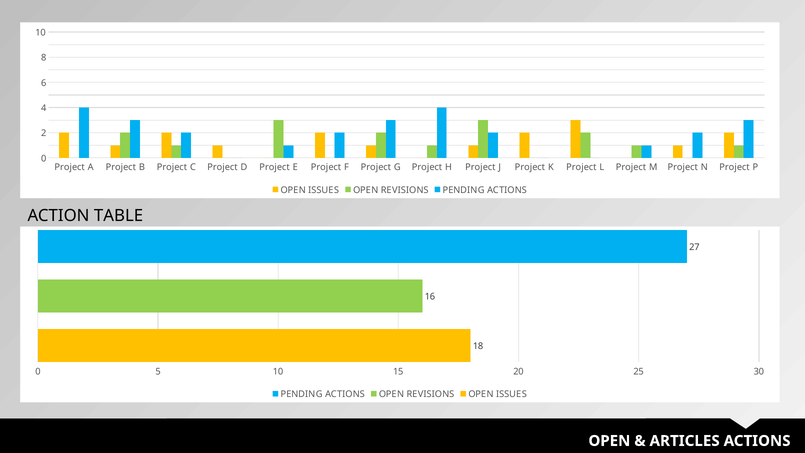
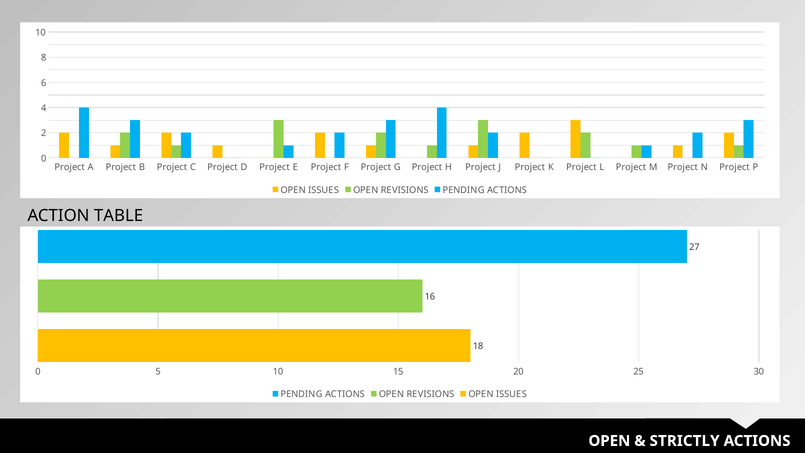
ARTICLES: ARTICLES -> STRICTLY (685, 441)
